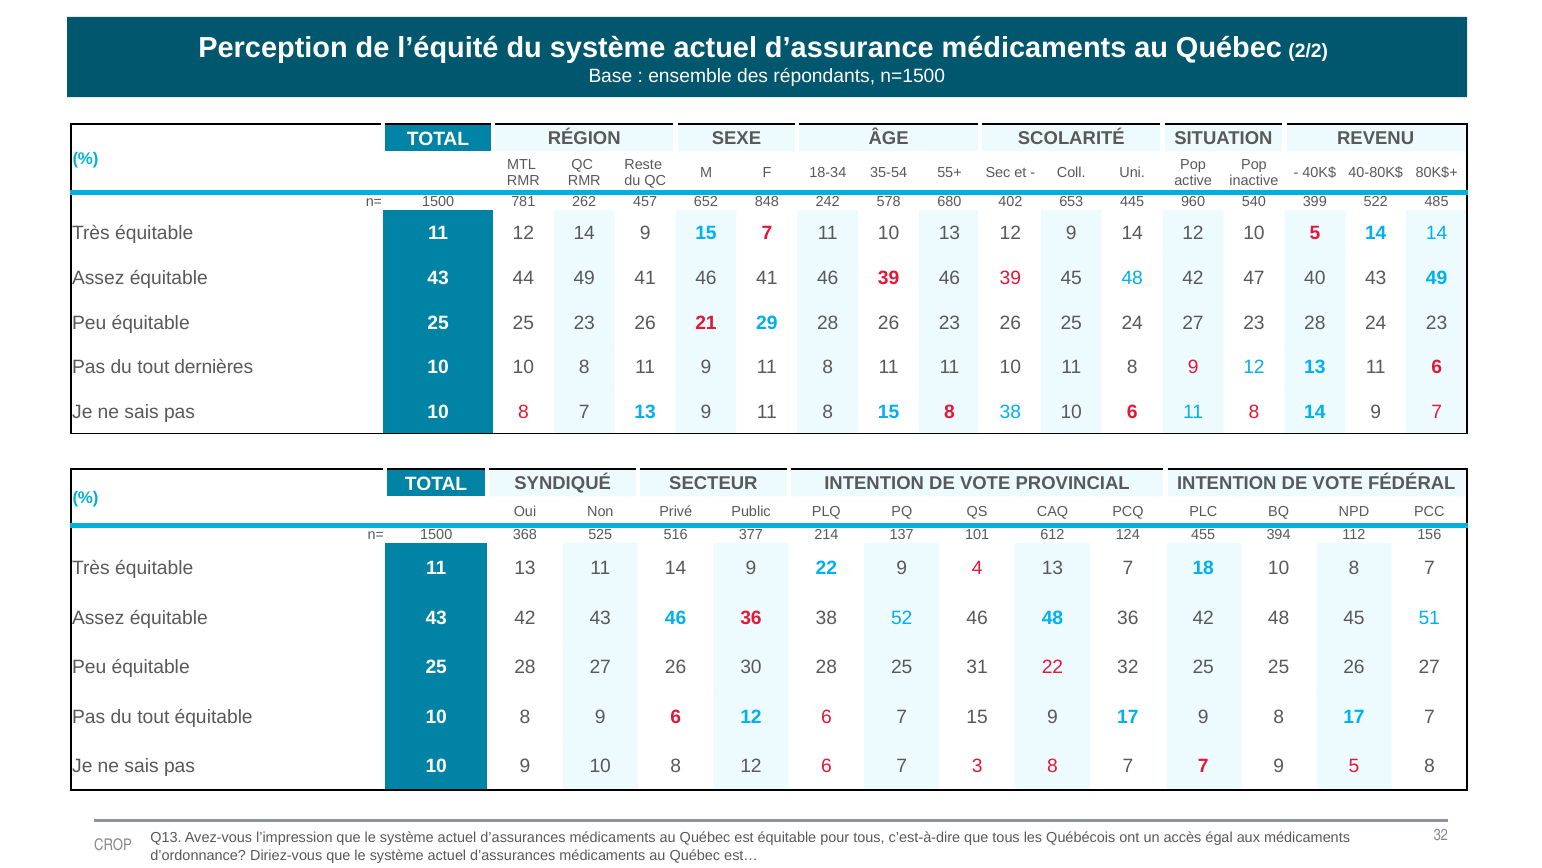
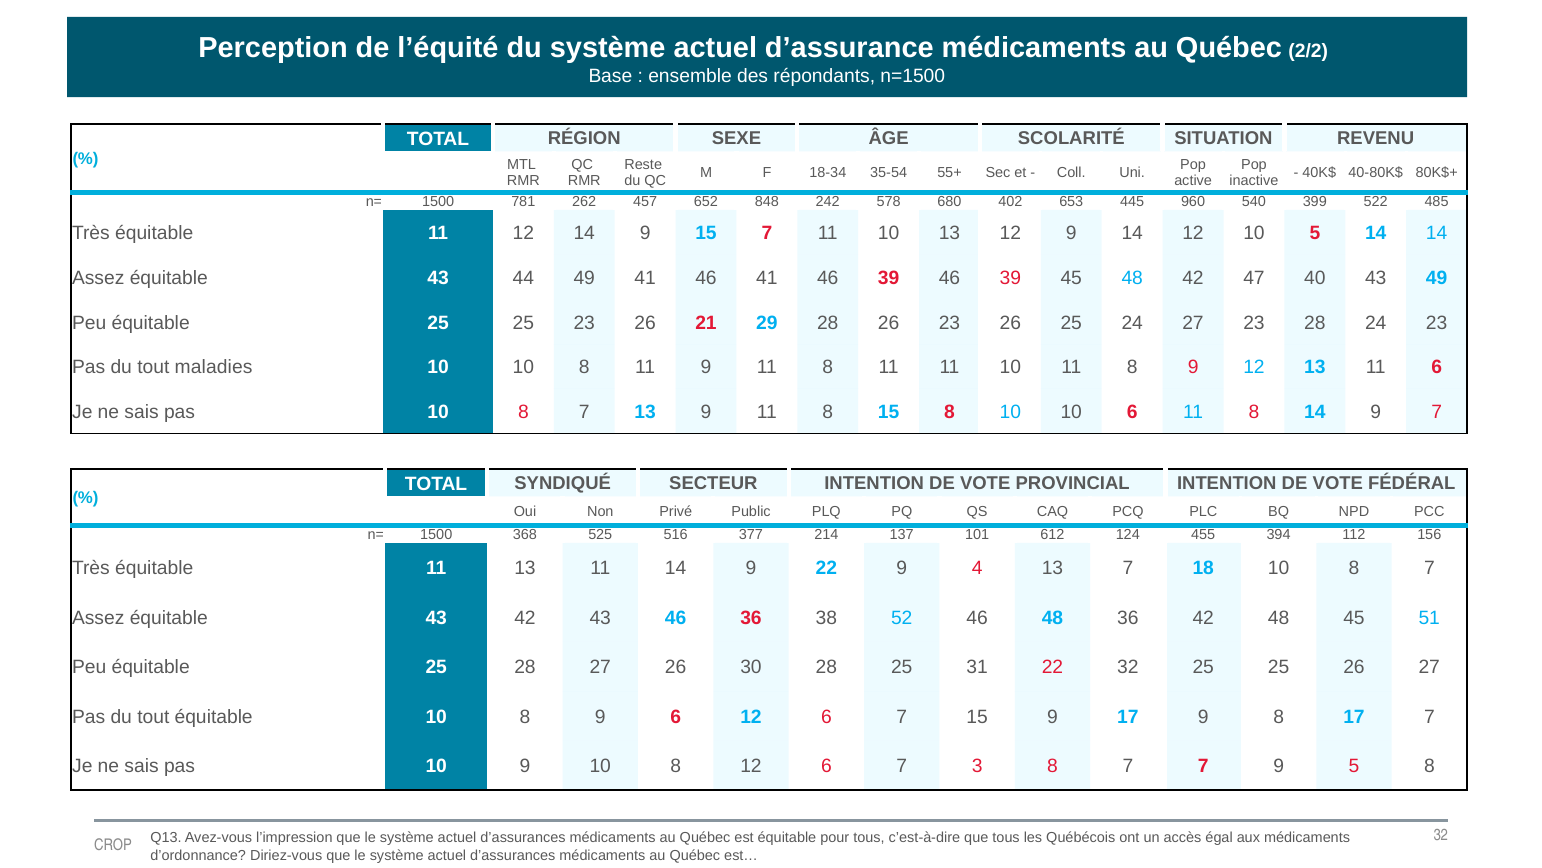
dernières: dernières -> maladies (214, 367)
8 38: 38 -> 10 (1010, 412)
